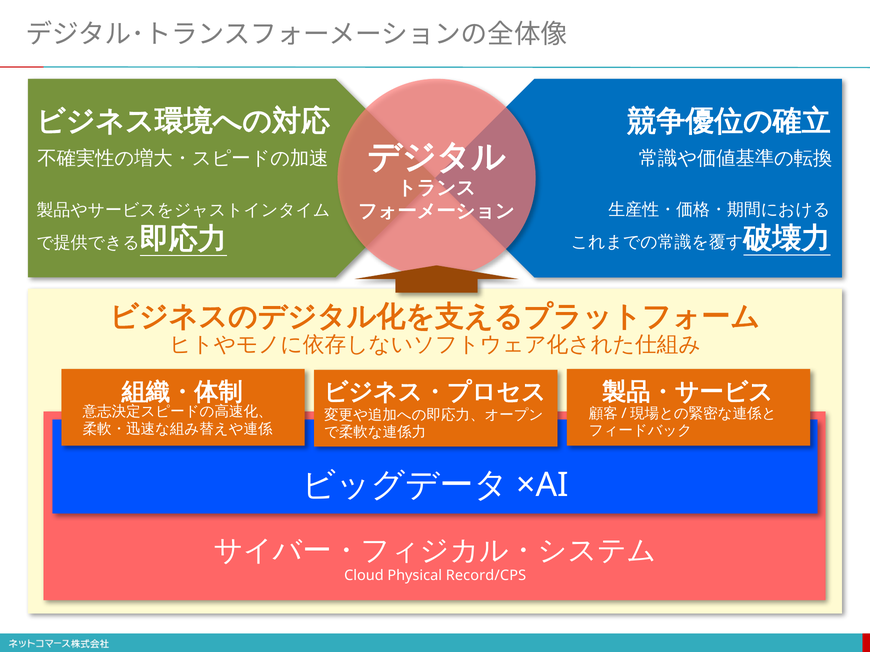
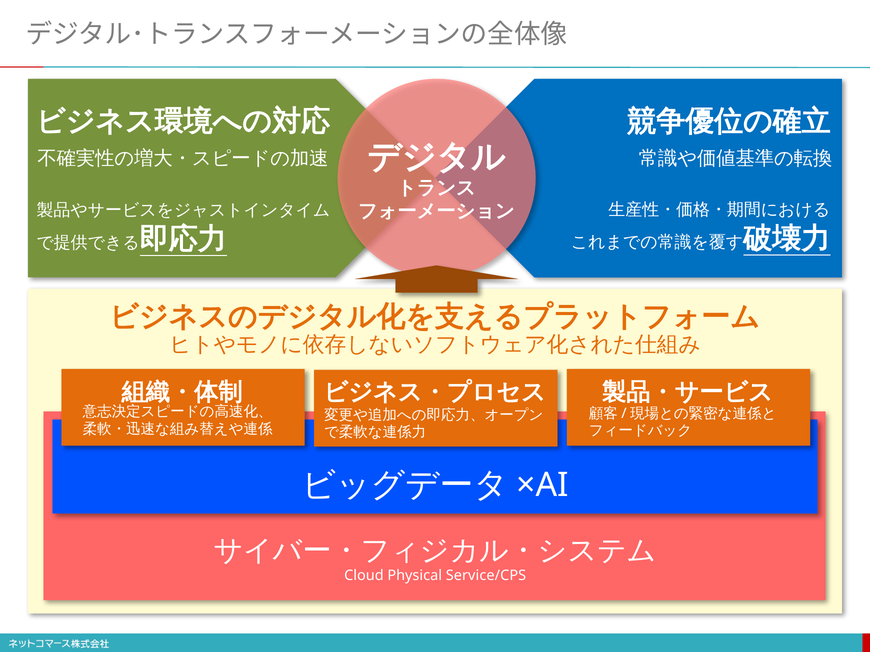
Record/CPS: Record/CPS -> Service/CPS (486, 576)
